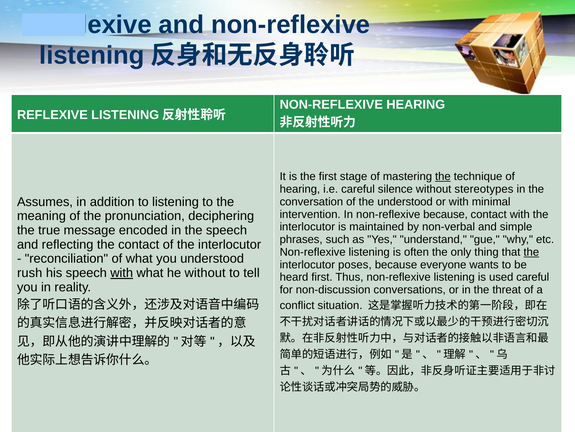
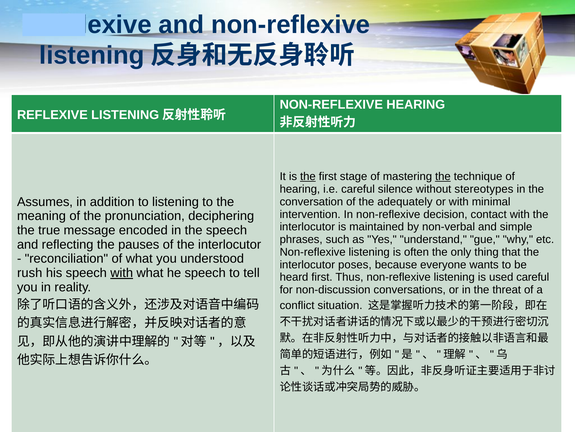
the underline: none -> present (308, 176)
the understood: understood -> adequately (405, 201)
non-reflexive because: because -> decision (445, 214)
the contact: contact -> pauses (139, 244)
the underline: present -> none (531, 252)
he without: without -> speech (205, 272)
